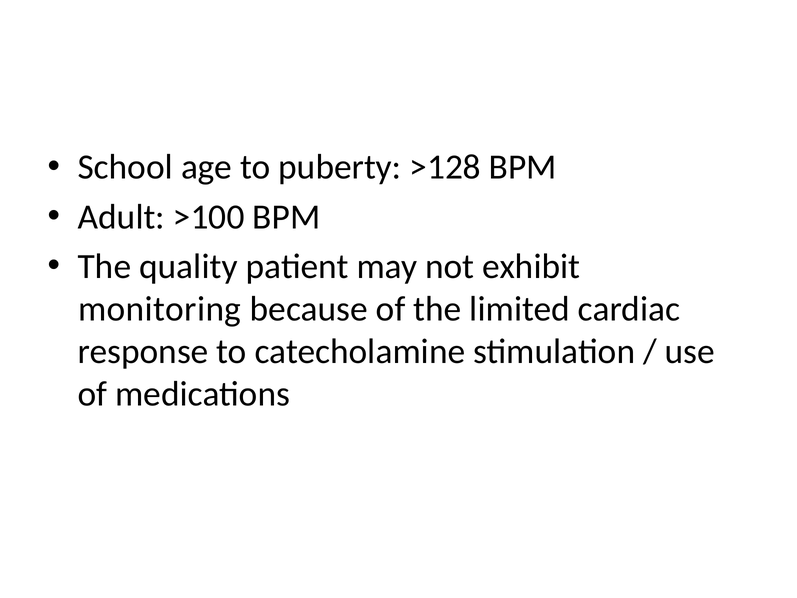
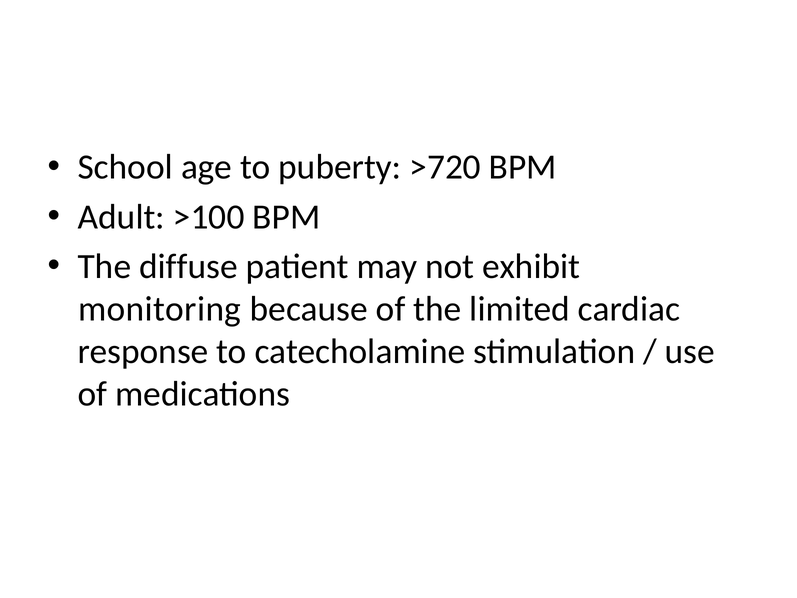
>128: >128 -> >720 (445, 167)
quality: quality -> diffuse (188, 266)
